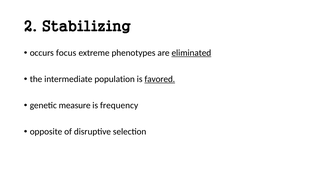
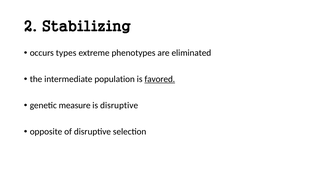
focus: focus -> types (66, 53)
eliminated underline: present -> none (191, 53)
is frequency: frequency -> disruptive (119, 106)
